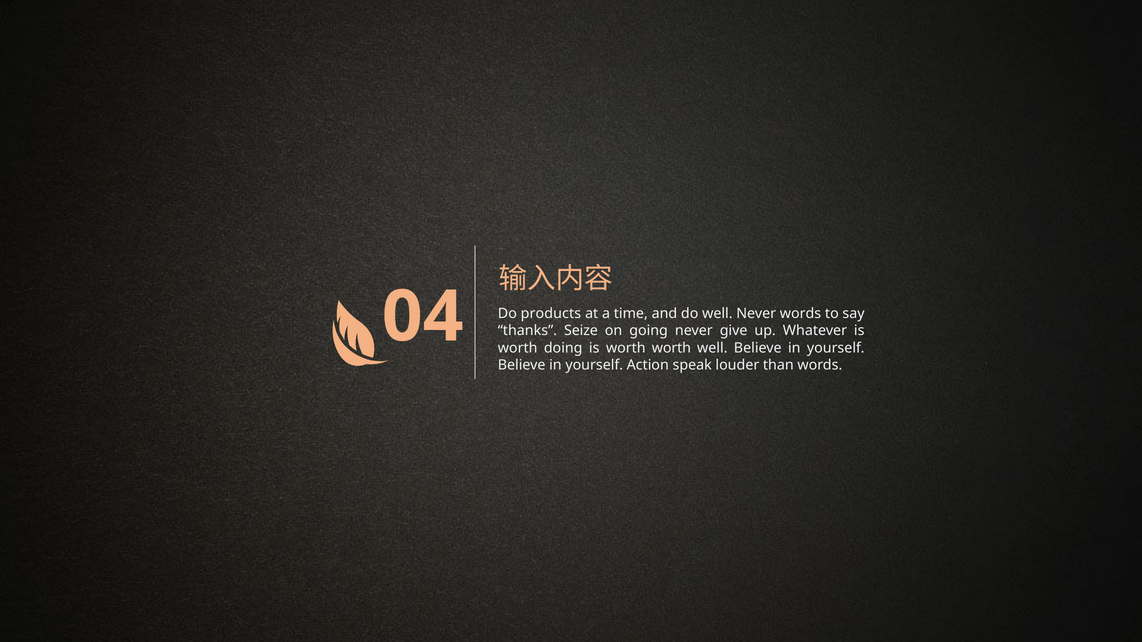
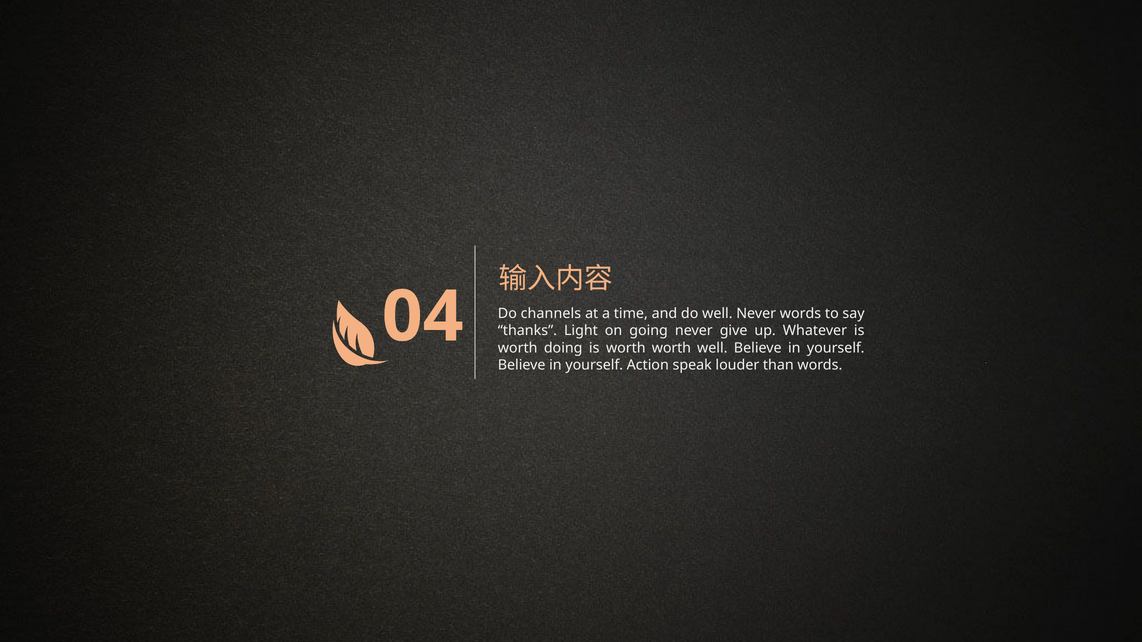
products: products -> channels (551, 314)
Seize: Seize -> Light (581, 331)
